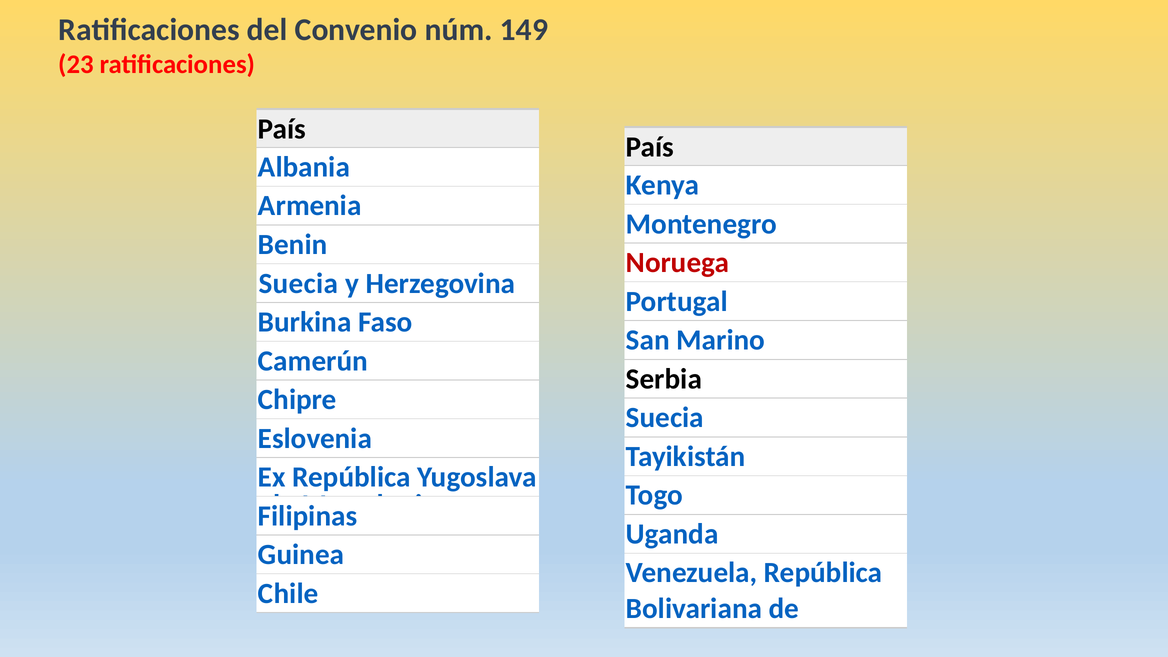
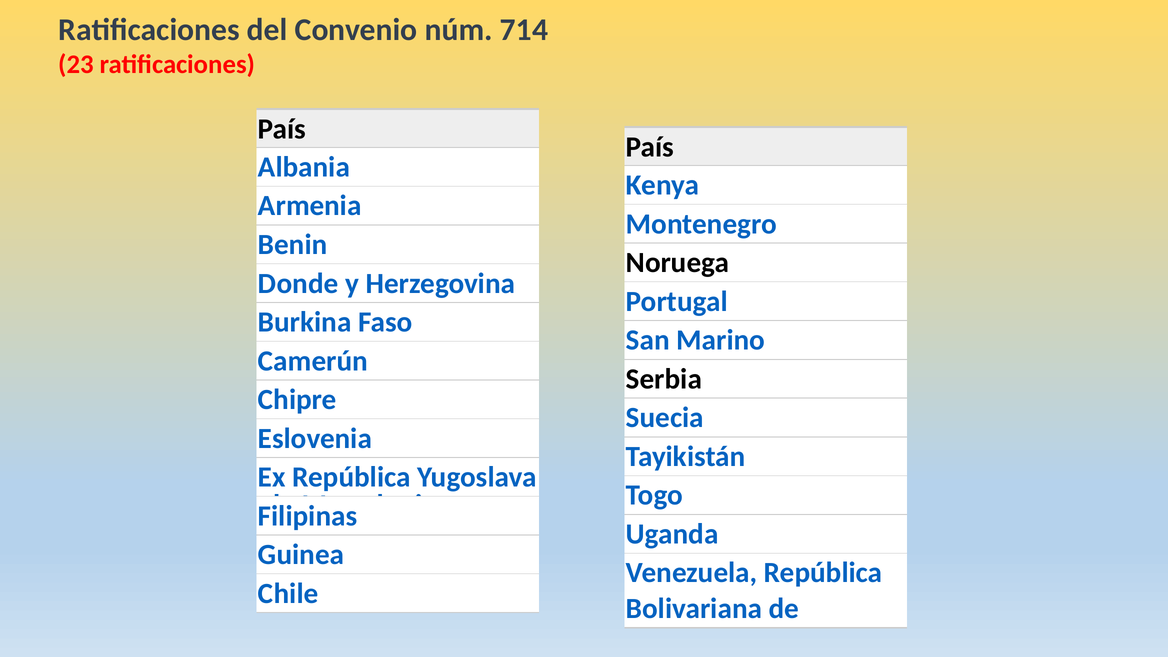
149: 149 -> 714 (524, 30)
Noruega colour: red -> black (678, 263)
Suecia: Suecia -> Donde (298, 283)
